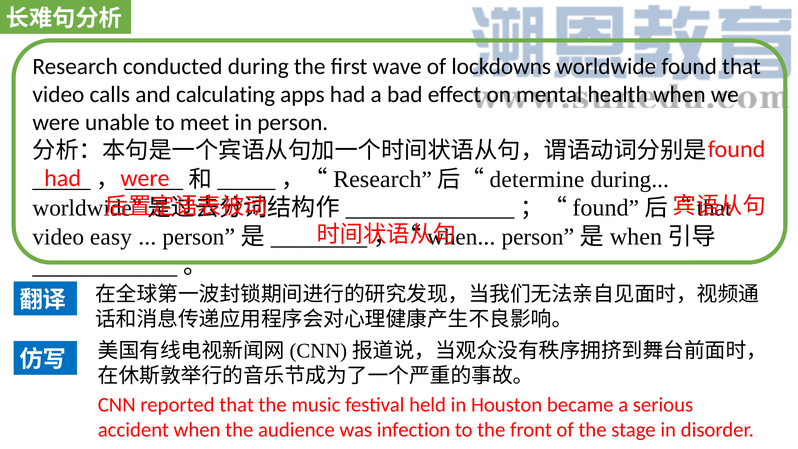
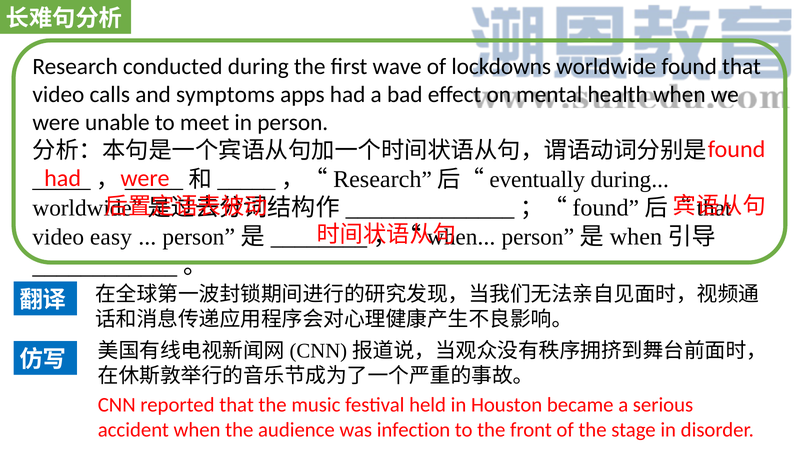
calculating: calculating -> symptoms (225, 95)
determine: determine -> eventually (537, 179)
